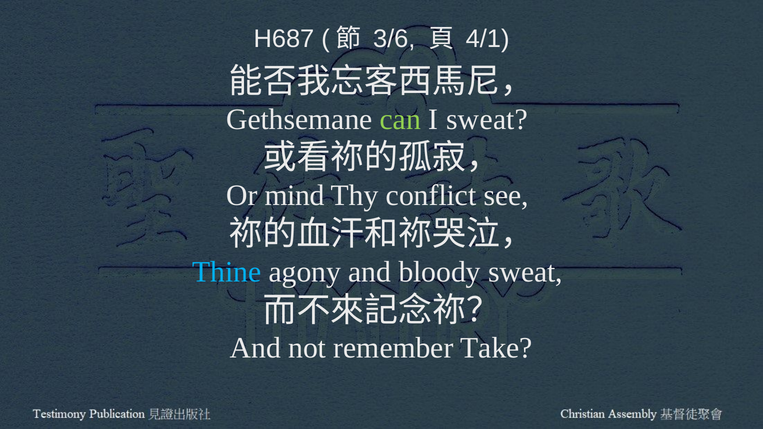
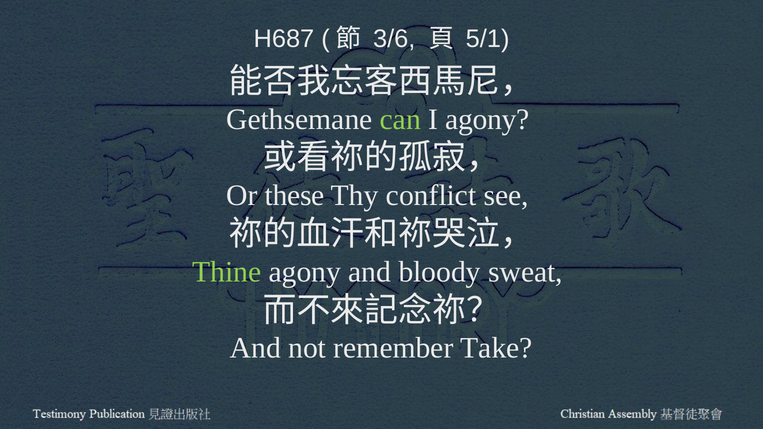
4/1: 4/1 -> 5/1 (488, 39)
I sweat: sweat -> agony (487, 119)
mind: mind -> these (295, 196)
Thine colour: light blue -> light green (227, 272)
